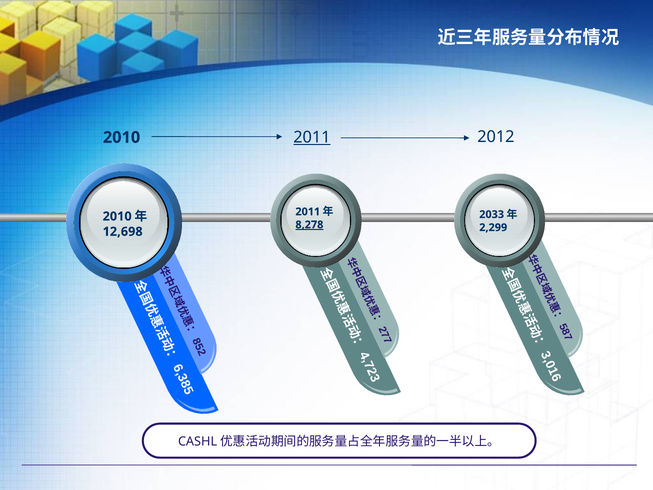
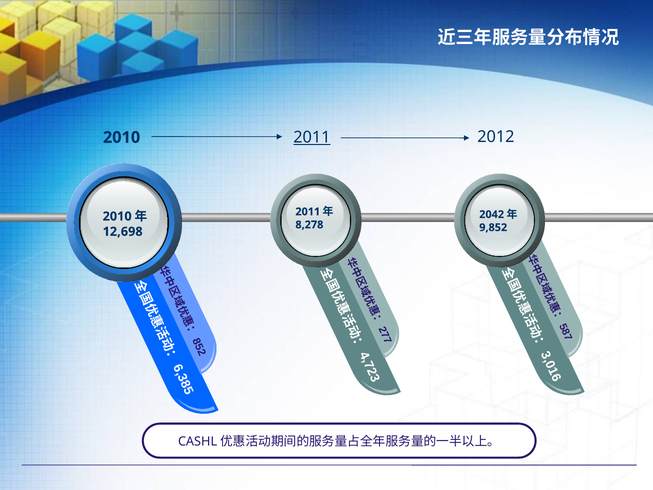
2033: 2033 -> 2042 (492, 214)
8,278 underline: present -> none (309, 225)
2,299: 2,299 -> 9,852 (493, 227)
